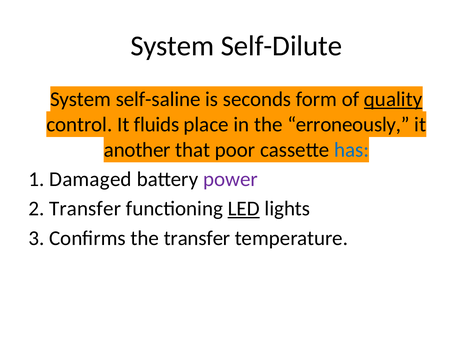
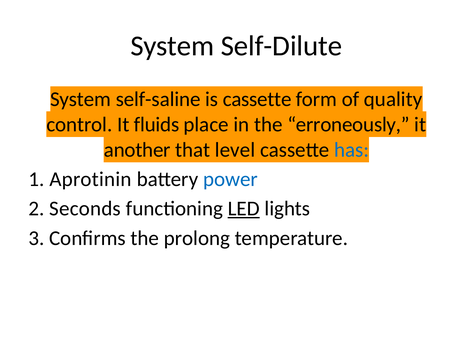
is seconds: seconds -> cassette (257, 99)
quality underline: present -> none (393, 99)
poor: poor -> level (235, 150)
Damaged: Damaged -> Aprotinin (90, 179)
power colour: purple -> blue (230, 179)
2 Transfer: Transfer -> Seconds (85, 209)
the transfer: transfer -> prolong (197, 238)
